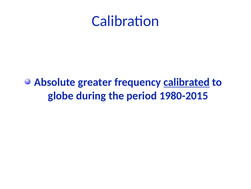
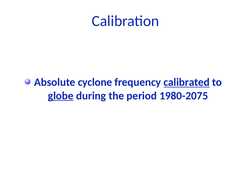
greater: greater -> cyclone (95, 82)
globe underline: none -> present (61, 95)
1980-2015: 1980-2015 -> 1980-2075 (184, 95)
